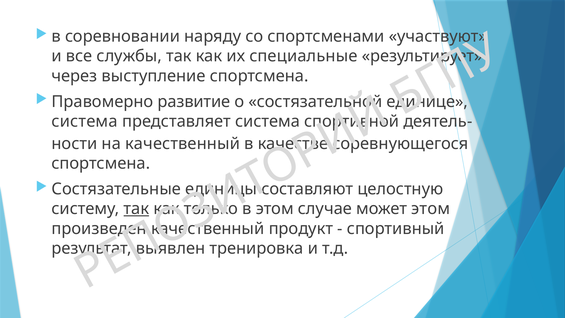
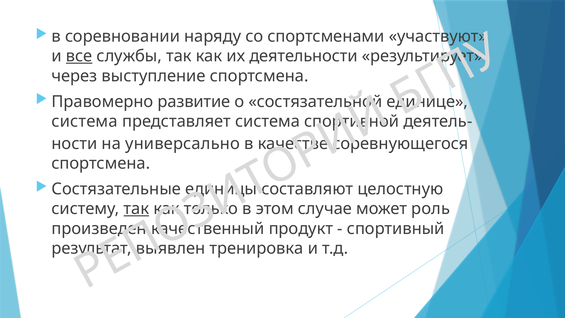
все underline: none -> present (79, 56)
специальные: специальные -> деятельности (304, 56)
на качественный: качественный -> универсально (183, 144)
может этом: этом -> роль (431, 209)
